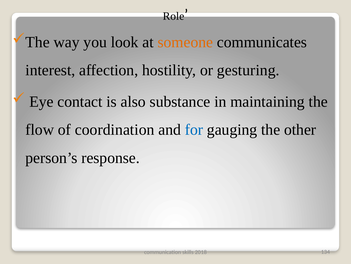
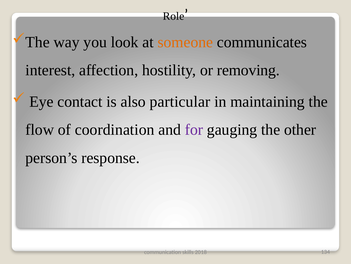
gesturing: gesturing -> removing (248, 70)
substance: substance -> particular (180, 101)
for colour: blue -> purple (194, 129)
